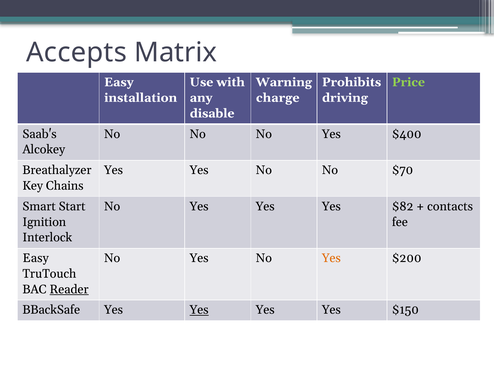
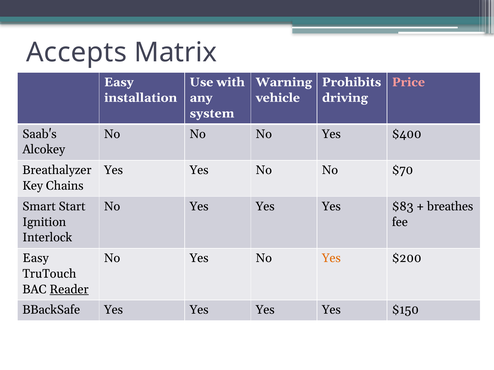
Price colour: light green -> pink (408, 82)
charge: charge -> vehicle (278, 98)
disable: disable -> system (212, 114)
$82: $82 -> $83 (403, 207)
contacts: contacts -> breathes (450, 207)
Yes underline: present -> none (199, 310)
